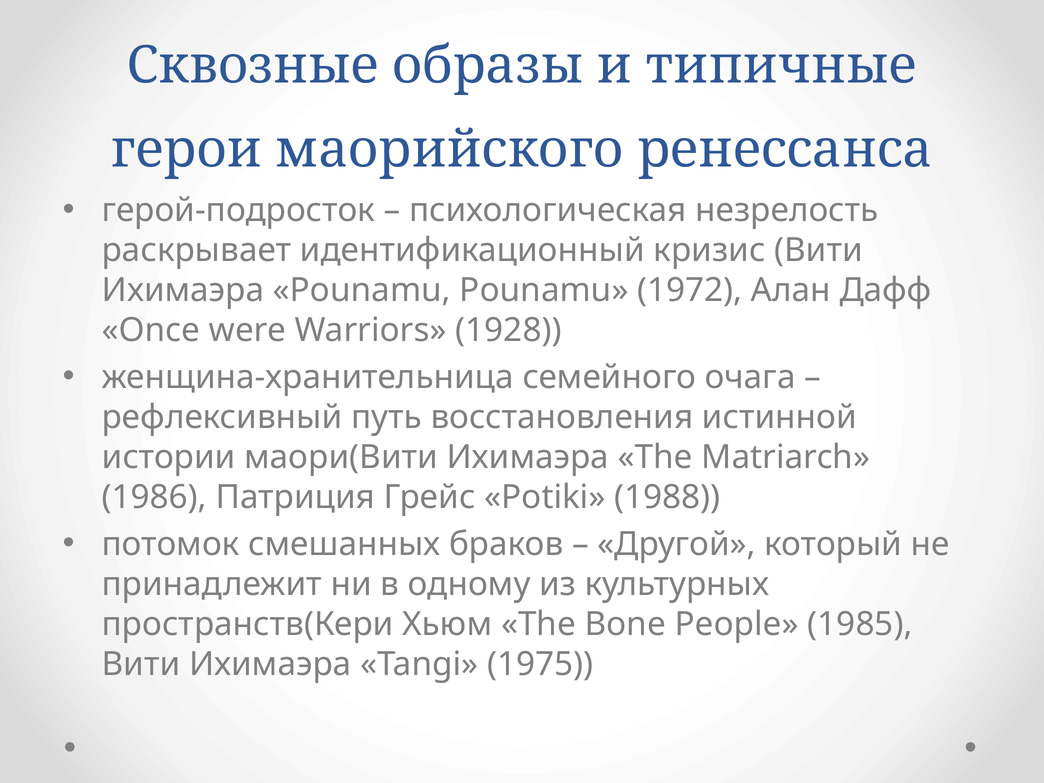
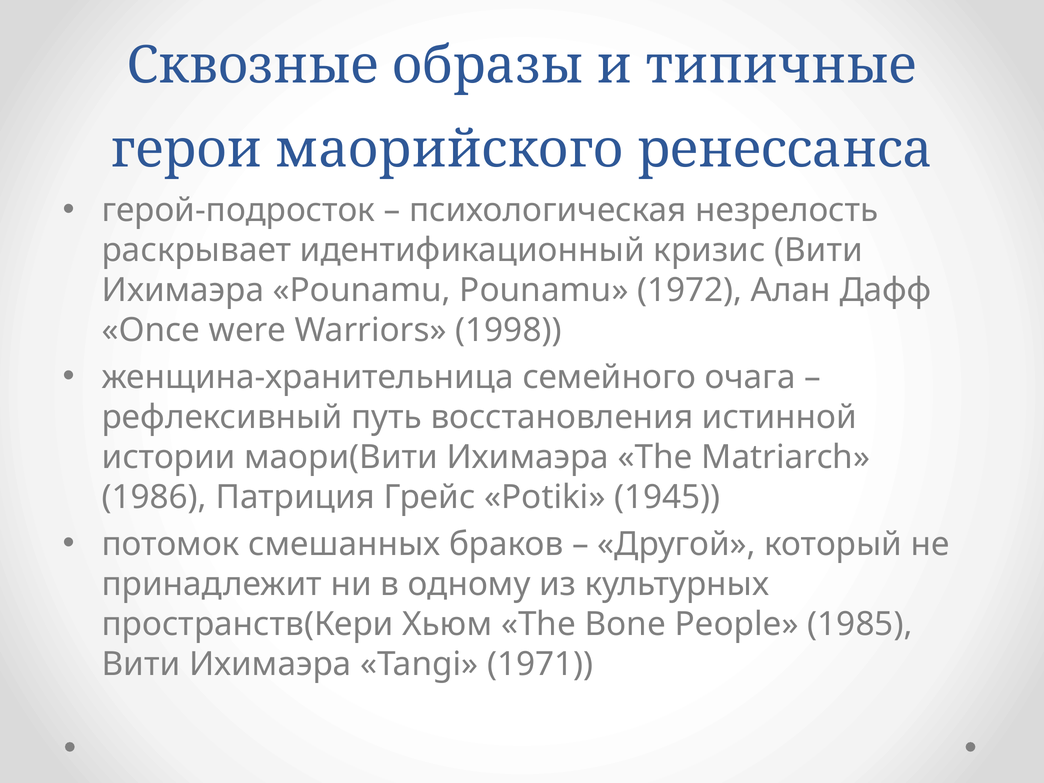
1928: 1928 -> 1998 (508, 330)
1988: 1988 -> 1945 (667, 497)
1975: 1975 -> 1971 (540, 664)
